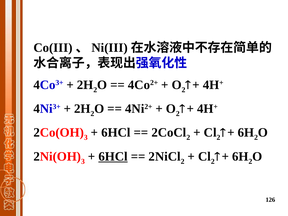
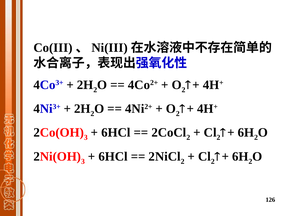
6HCl underline: present -> none (113, 156)
